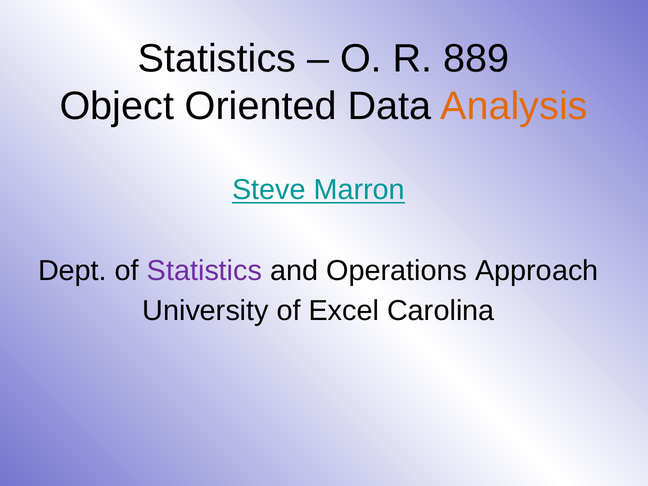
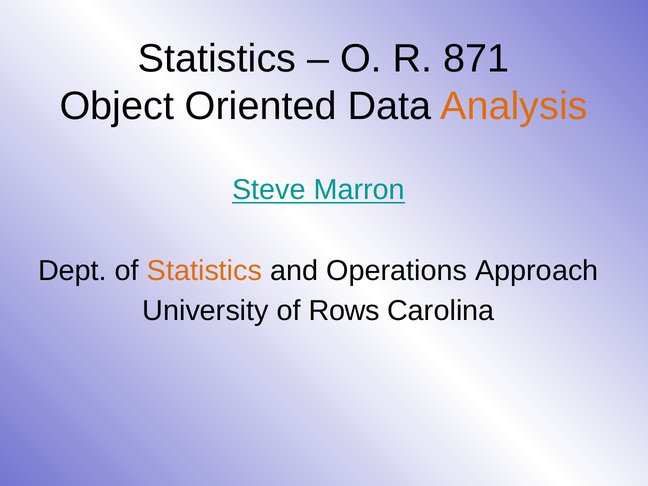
889: 889 -> 871 (476, 59)
Statistics colour: purple -> orange (205, 271)
Excel: Excel -> Rows (344, 311)
